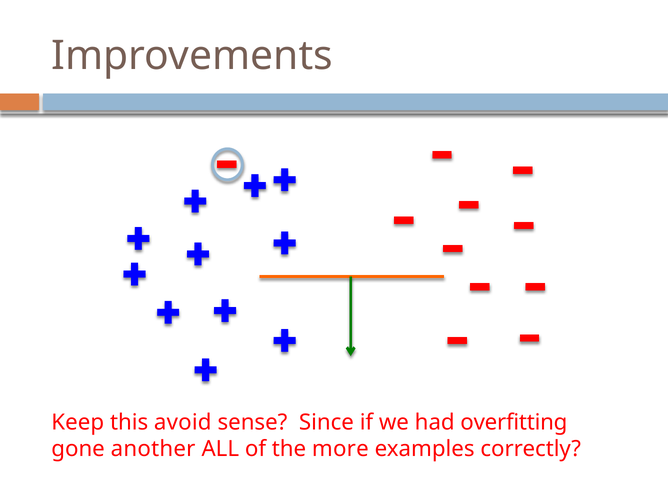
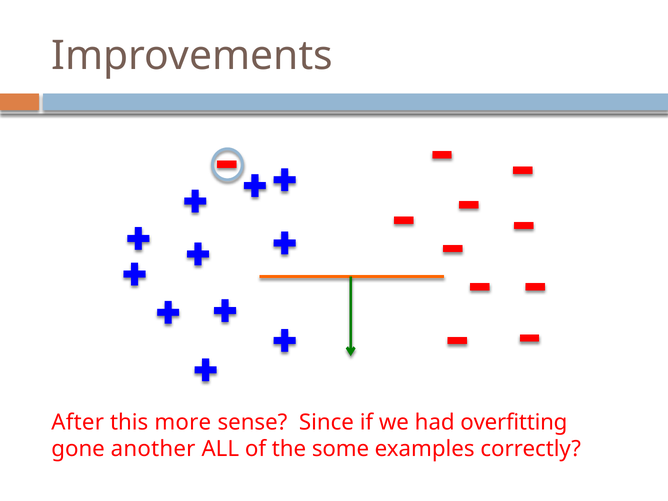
Keep: Keep -> After (78, 422)
avoid: avoid -> more (183, 422)
more: more -> some (341, 449)
